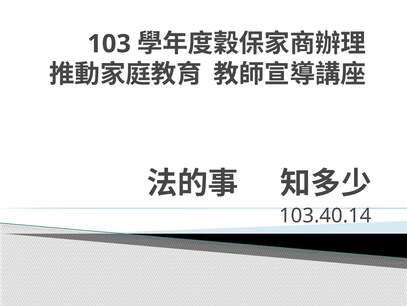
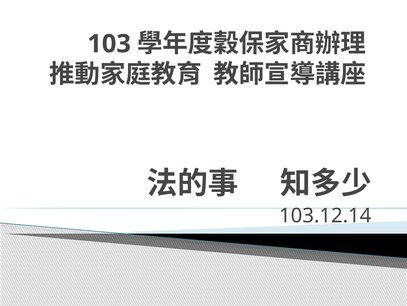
103.40.14: 103.40.14 -> 103.12.14 (325, 215)
